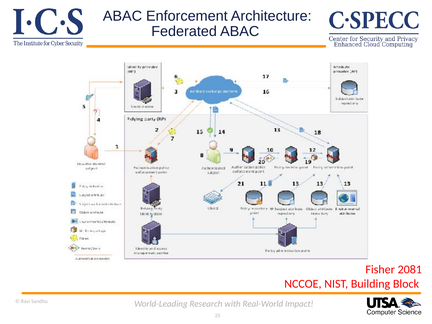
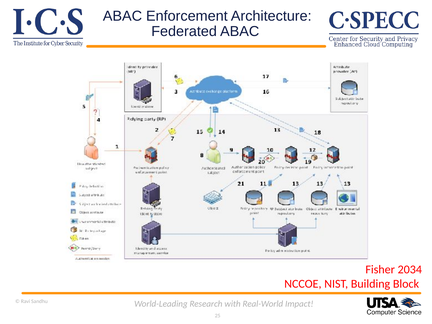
2081: 2081 -> 2034 (410, 269)
